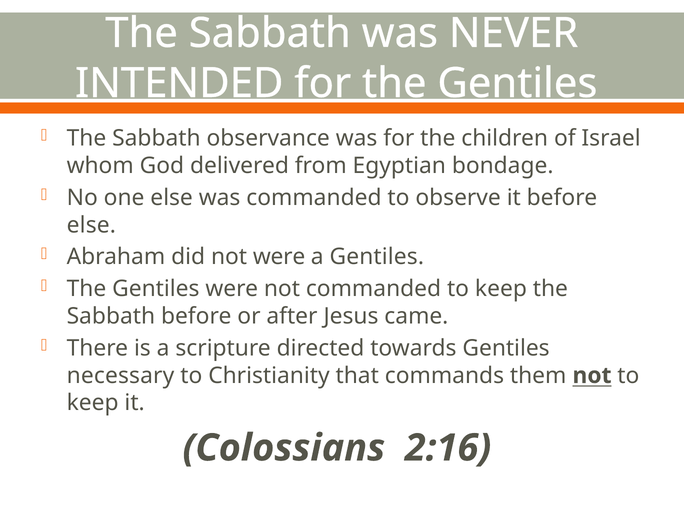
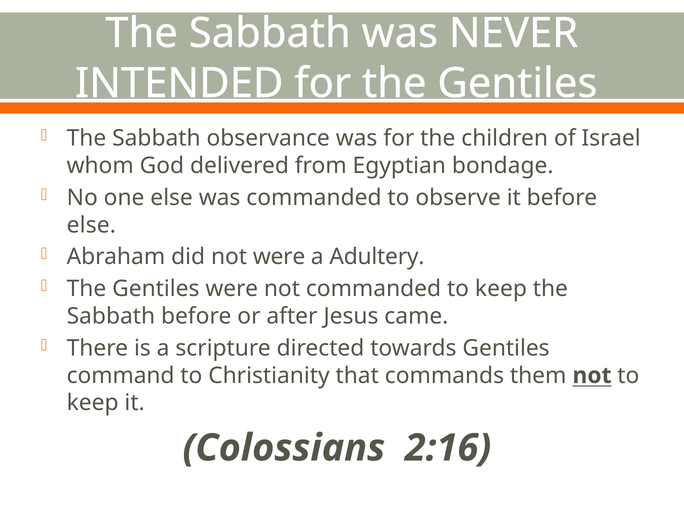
a Gentiles: Gentiles -> Adultery (377, 257)
necessary: necessary -> command (121, 375)
